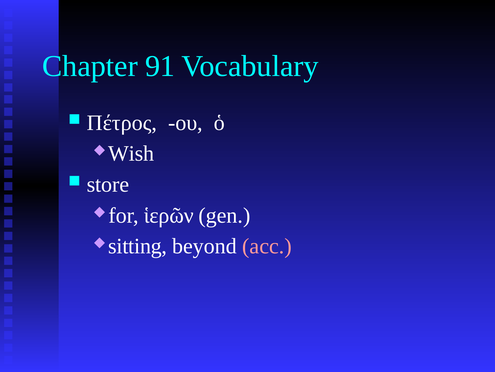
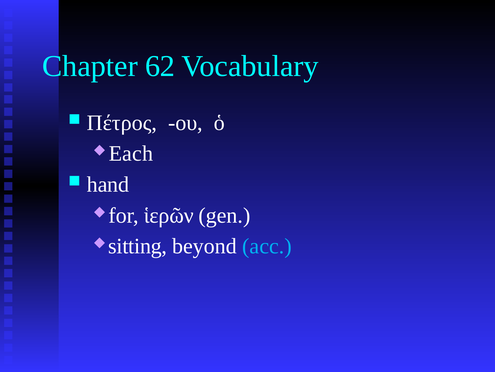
91: 91 -> 62 (160, 66)
Wish: Wish -> Each (131, 153)
store: store -> hand (108, 184)
acc colour: pink -> light blue (267, 246)
